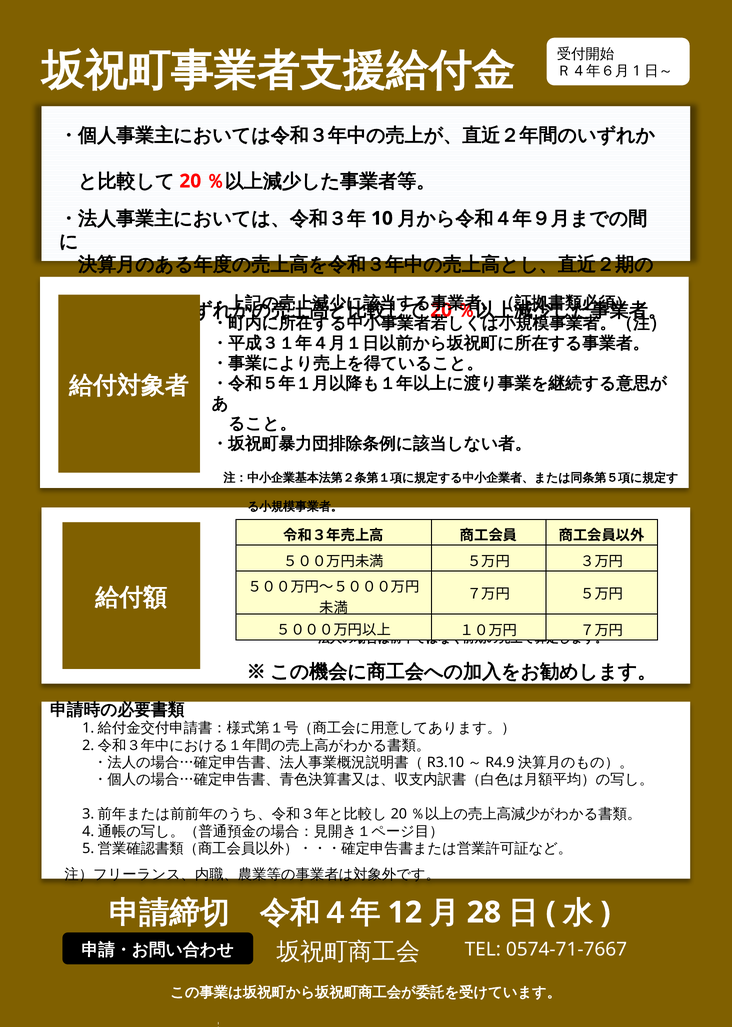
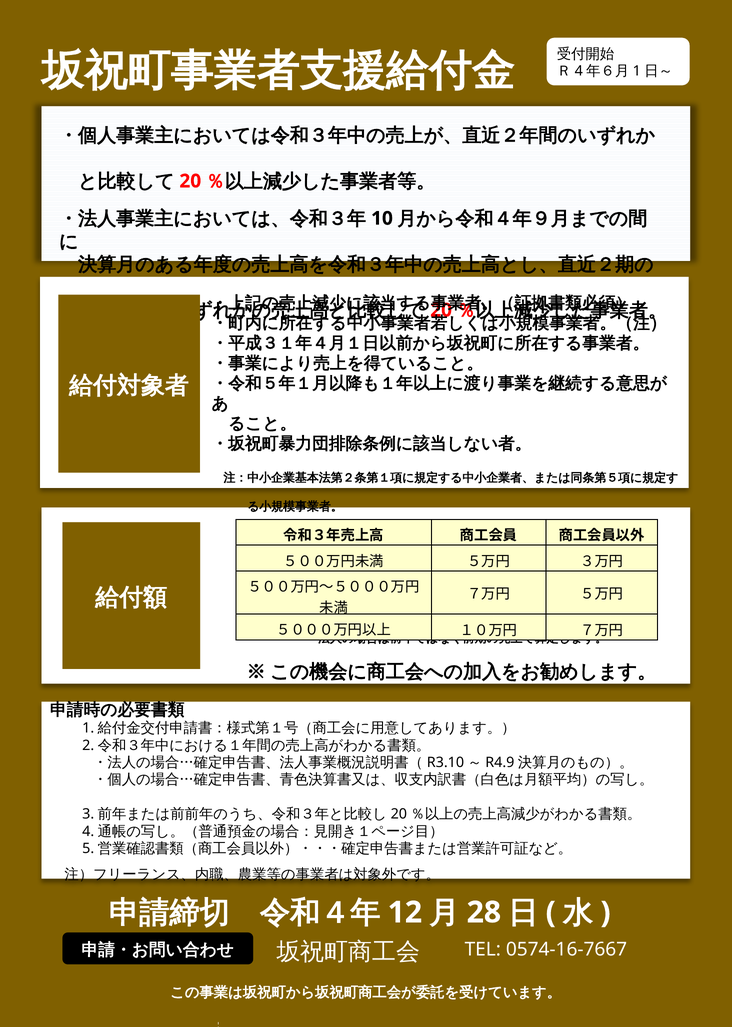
0574-71-7667: 0574-71-7667 -> 0574-16-7667 (567, 949)
